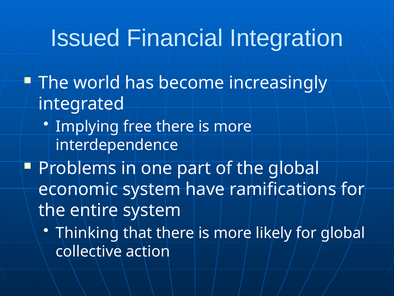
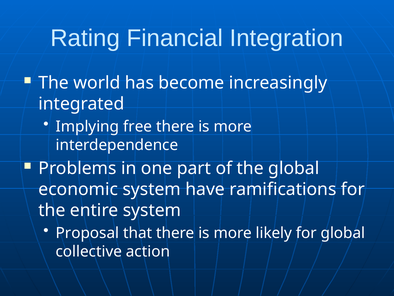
Issued: Issued -> Rating (85, 38)
Thinking: Thinking -> Proposal (87, 233)
